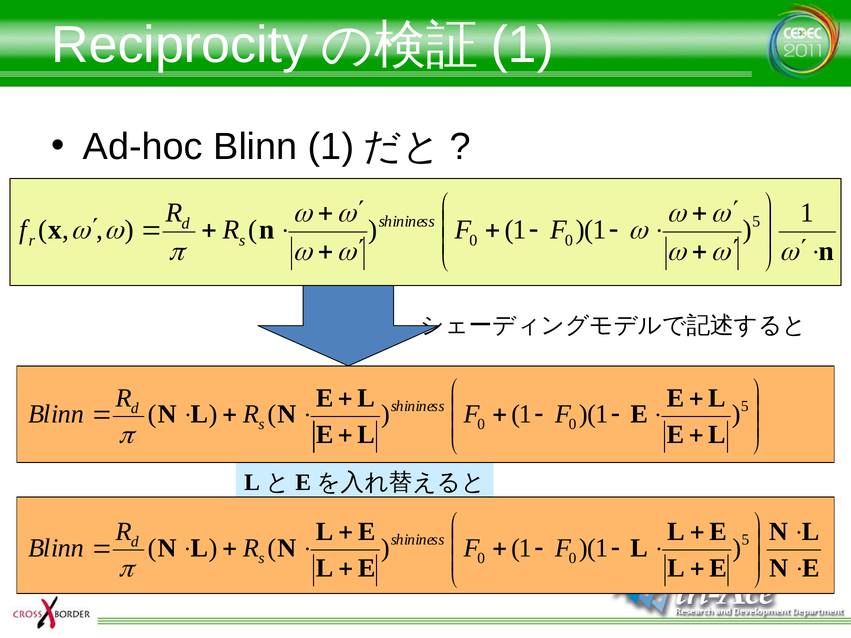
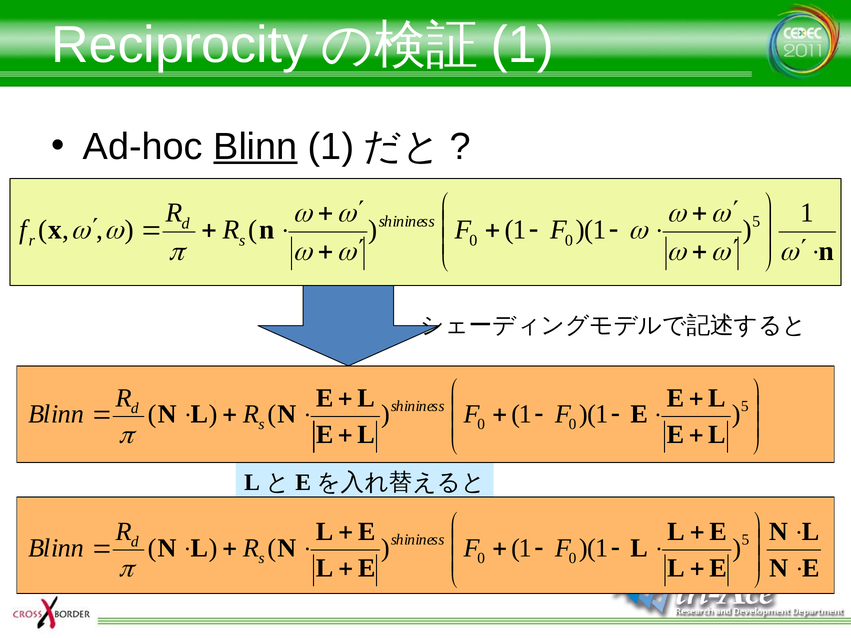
Blinn underline: none -> present (255, 147)
